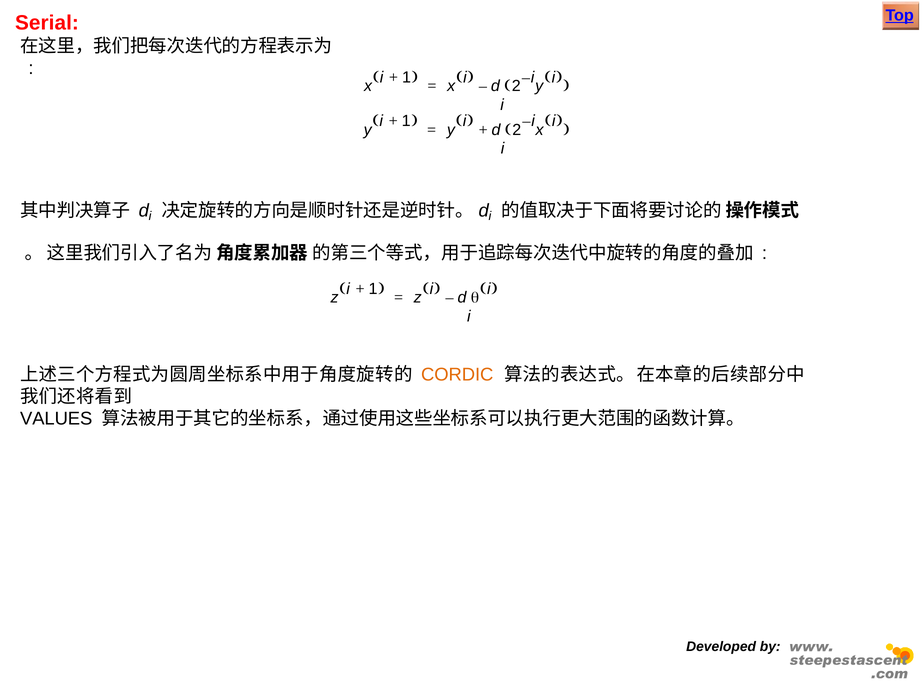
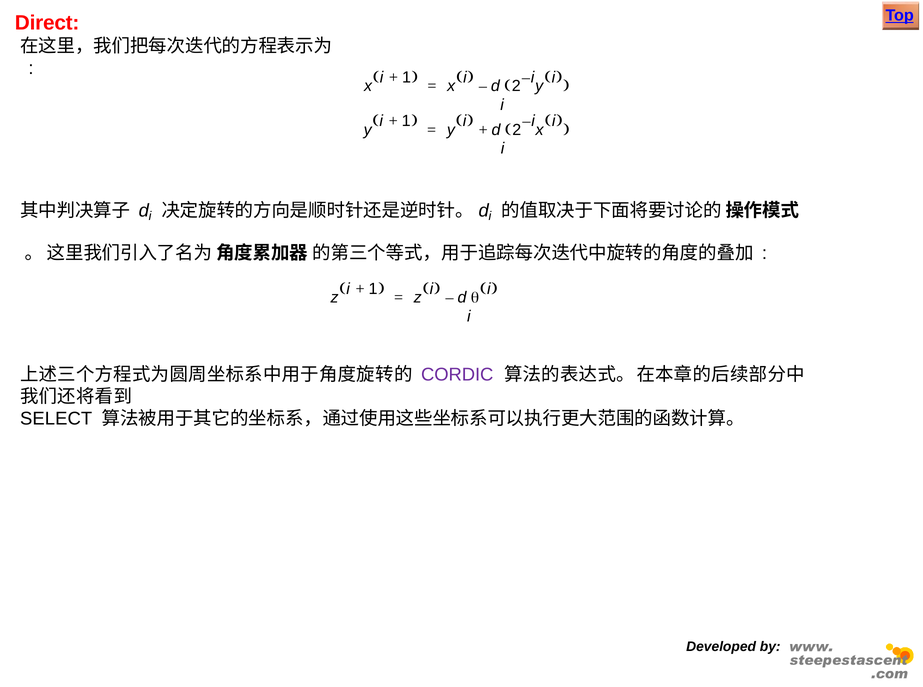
Serial: Serial -> Direct (47, 23)
CORDIC colour: orange -> purple (457, 374)
VALUES: VALUES -> SELECT (56, 419)
